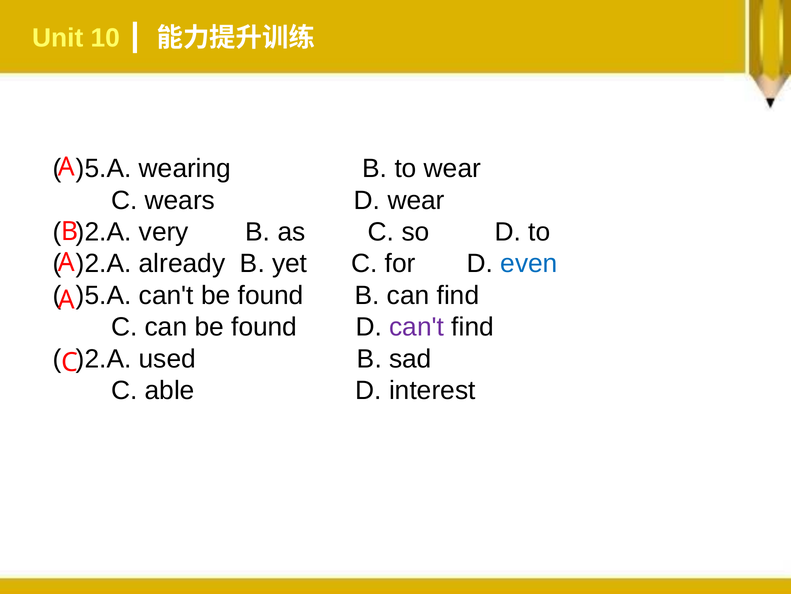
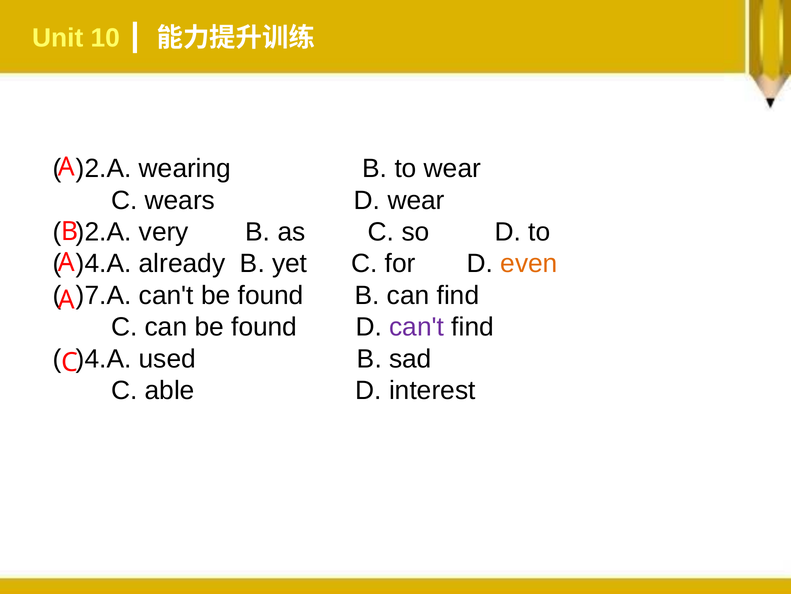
)5.A: )5.A -> )2.A (104, 168)
)2.A: )2.A -> )4.A (104, 263)
even colour: blue -> orange (529, 263)
)5.A: )5.A -> )7.A (104, 295)
)2.A: )2.A -> )4.A (104, 358)
